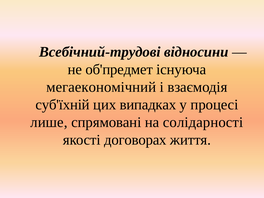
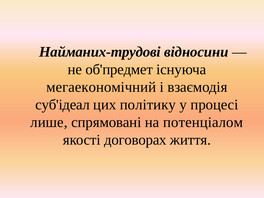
Всебічний-трудові: Всебічний-трудові -> Найманих-трудові (100, 52)
суб'їхній: суб'їхній -> суб'ідеал (63, 105)
випадках: випадках -> політику (148, 105)
солідарності: солідарності -> потенціалом (203, 122)
